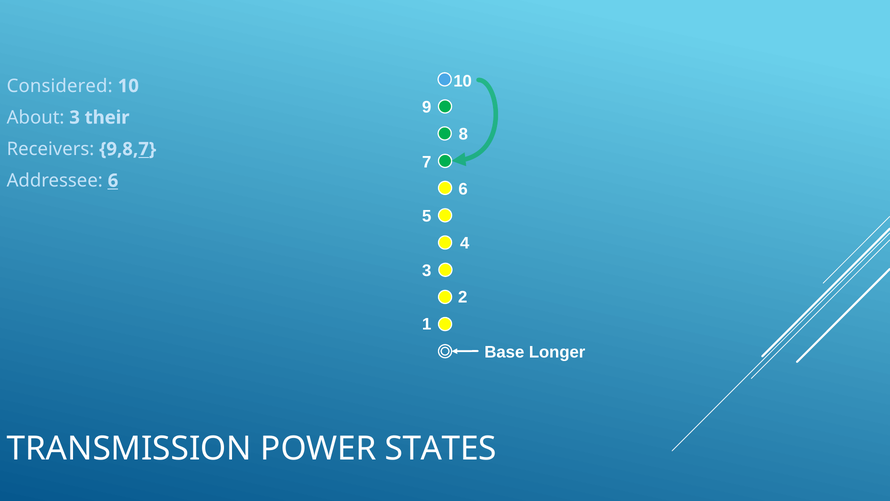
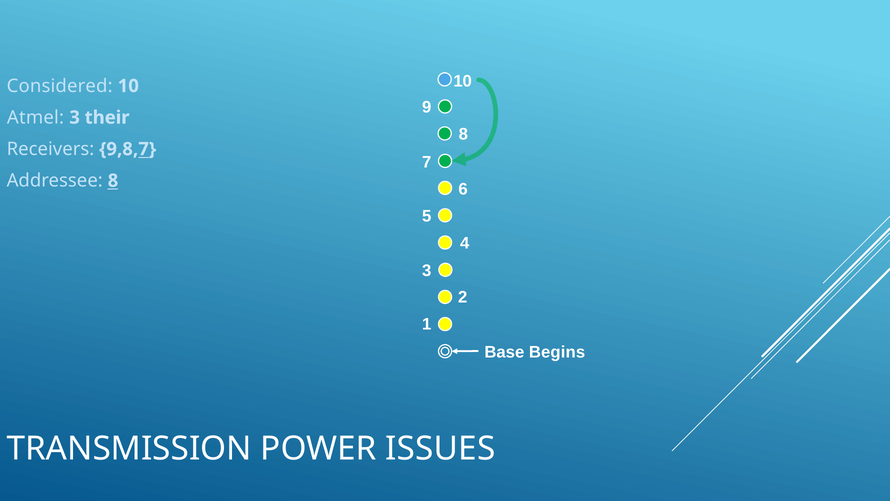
About: About -> Atmel (35, 117)
Addressee 6: 6 -> 8 (113, 181)
Longer: Longer -> Begins (557, 352)
STATES: STATES -> ISSUES (440, 448)
